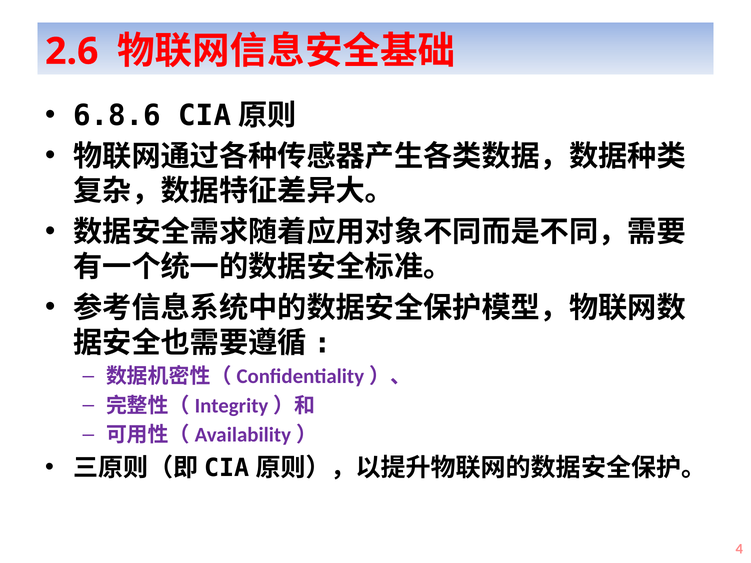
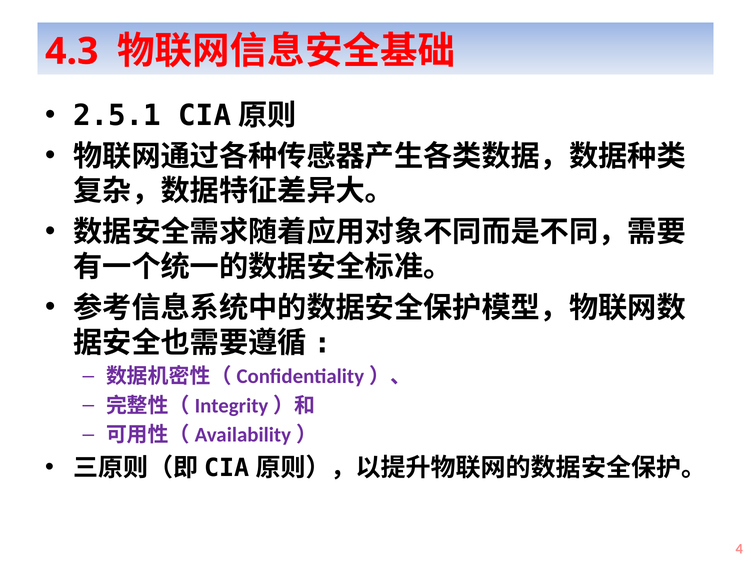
2.6: 2.6 -> 4.3 (72, 51)
6.8.6: 6.8.6 -> 2.5.1 (117, 116)
